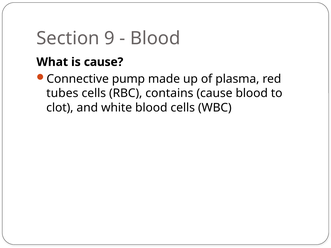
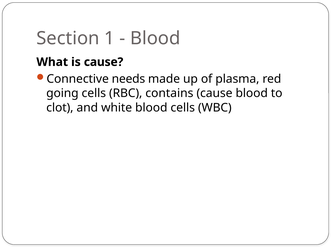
9: 9 -> 1 (109, 38)
pump: pump -> needs (128, 79)
tubes: tubes -> going (62, 93)
